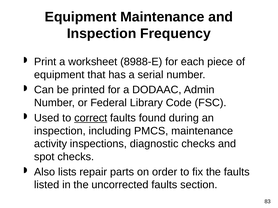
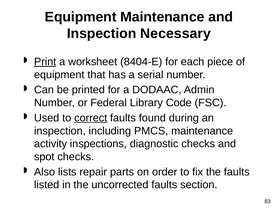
Frequency: Frequency -> Necessary (176, 34)
Print underline: none -> present (45, 62)
8988-E: 8988-E -> 8404-E (141, 62)
